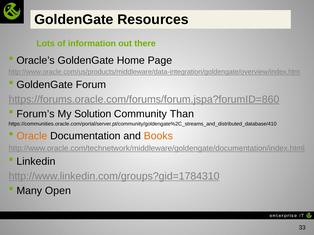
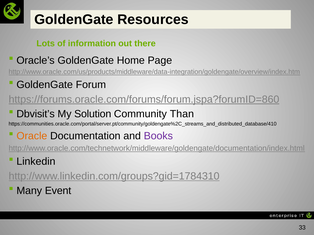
Forum’s: Forum’s -> Dbvisit’s (36, 114)
Books colour: orange -> purple (158, 136)
Open: Open -> Event (58, 191)
